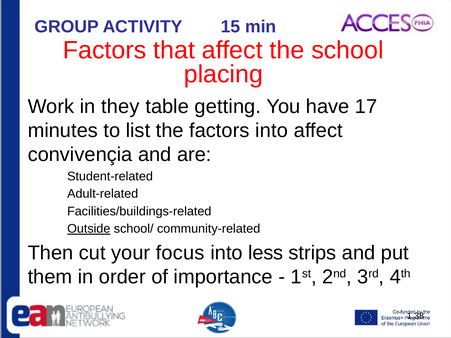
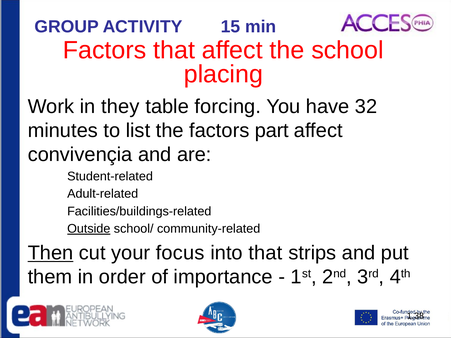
getting: getting -> forcing (228, 107)
17: 17 -> 32 (366, 107)
factors into: into -> part (272, 131)
Then underline: none -> present (51, 253)
into less: less -> that (265, 253)
